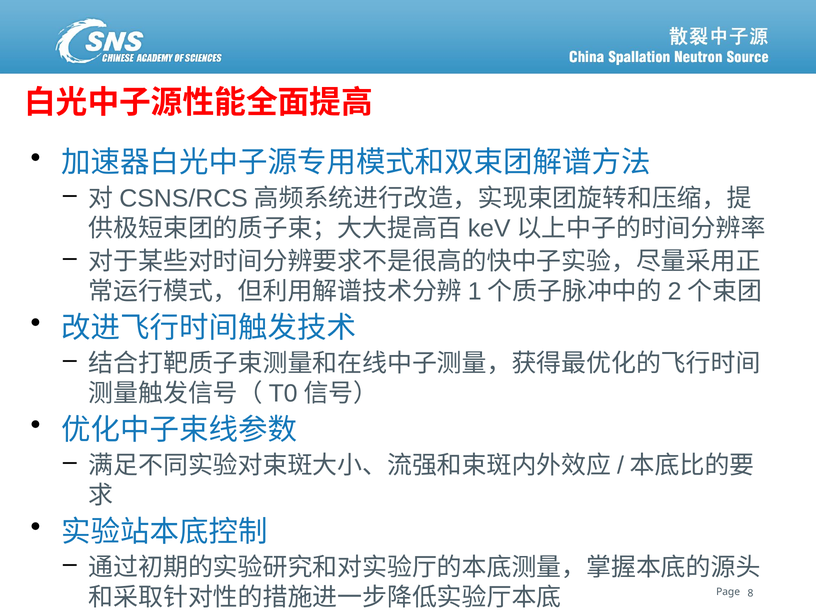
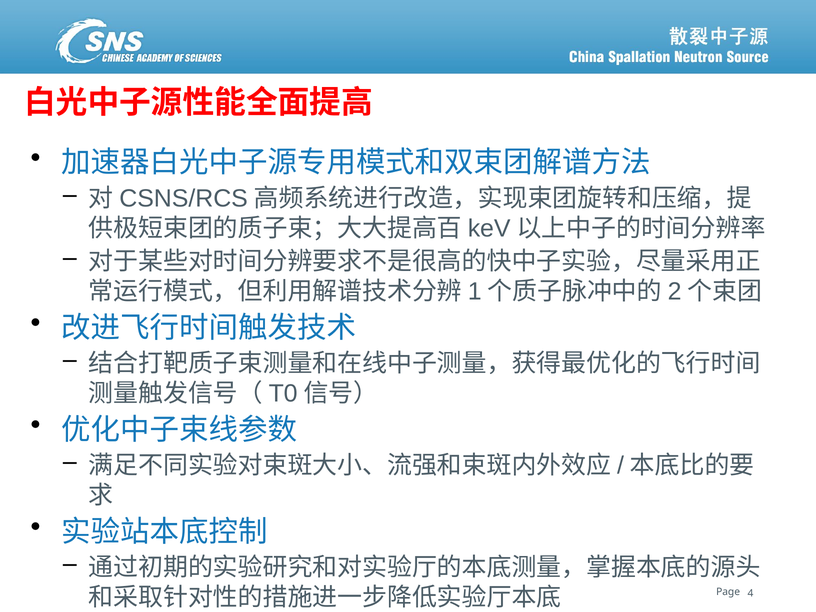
8: 8 -> 4 (750, 593)
